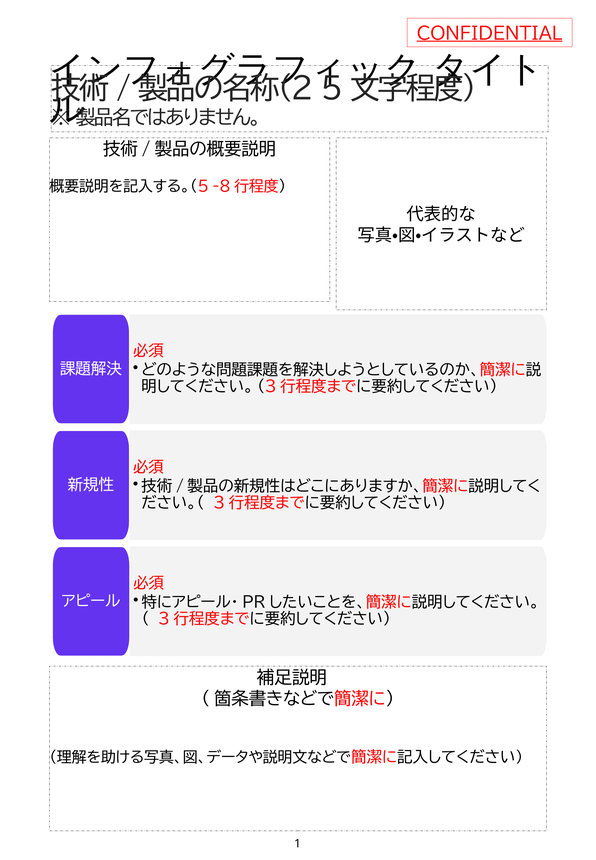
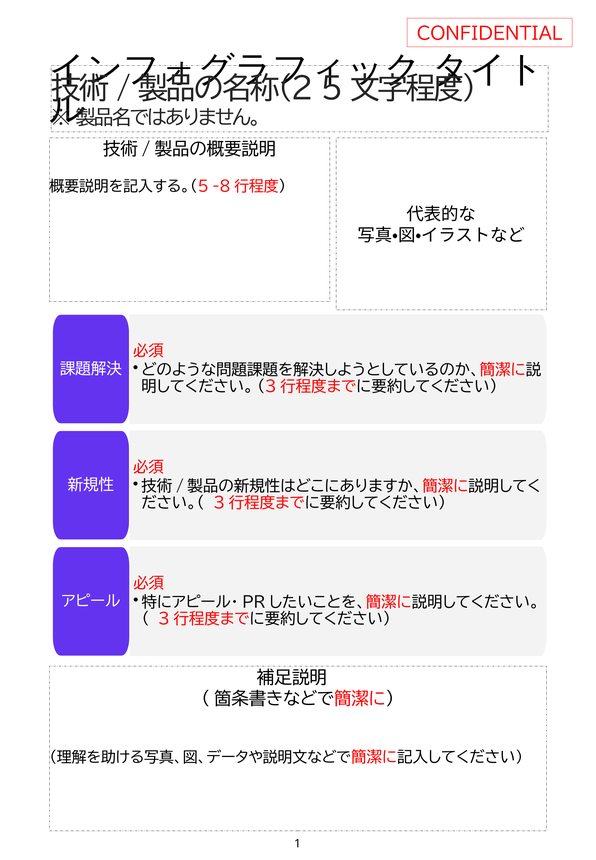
CONFIDENTIAL underline: present -> none (490, 34)
